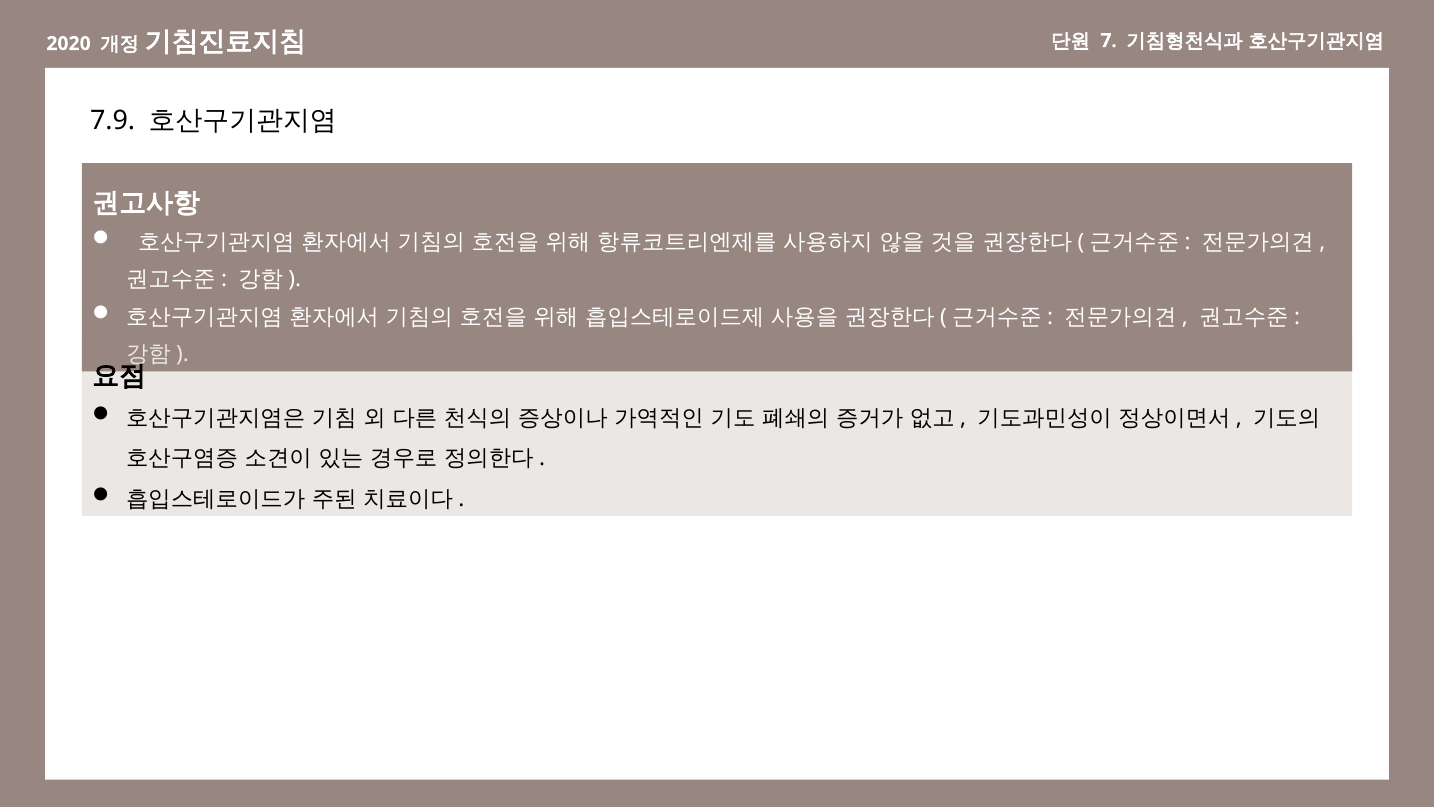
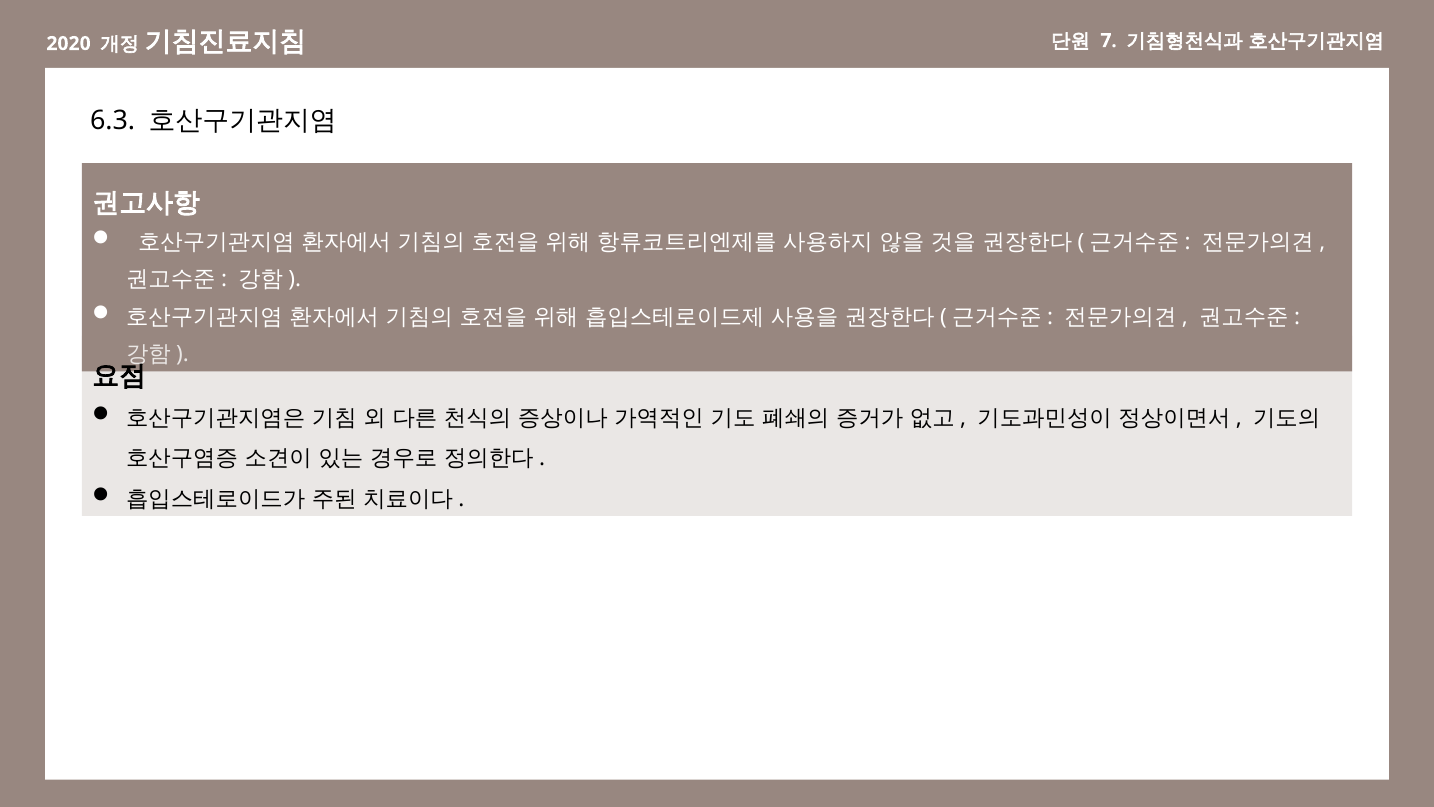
7.9: 7.9 -> 6.3 (113, 121)
